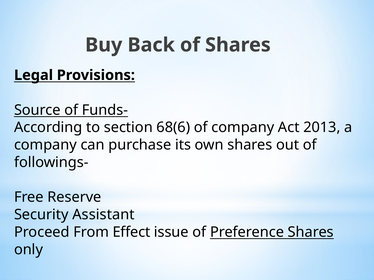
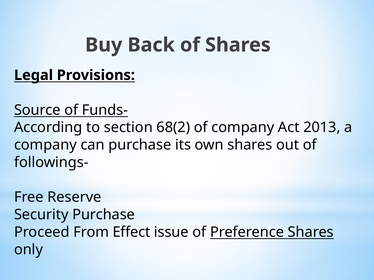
68(6: 68(6 -> 68(2 (173, 128)
Security Assistant: Assistant -> Purchase (104, 215)
